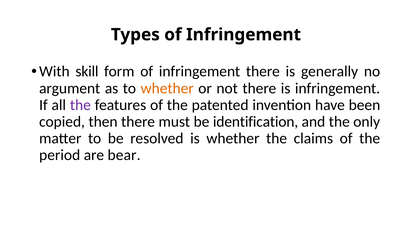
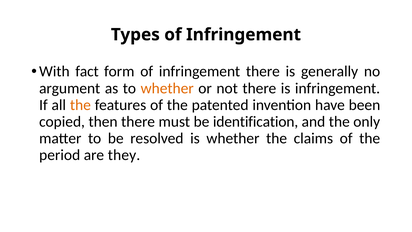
skill: skill -> fact (87, 71)
the colour: purple -> orange (80, 105)
bear: bear -> they (124, 155)
